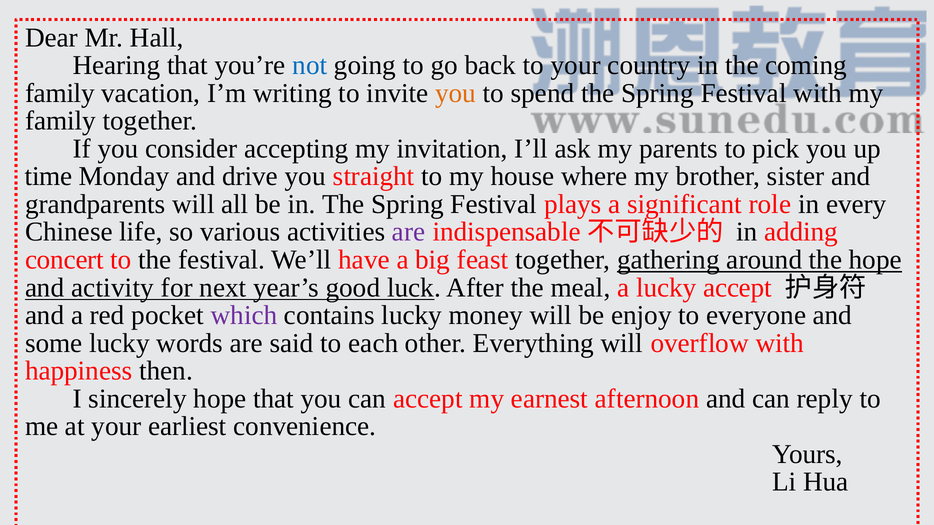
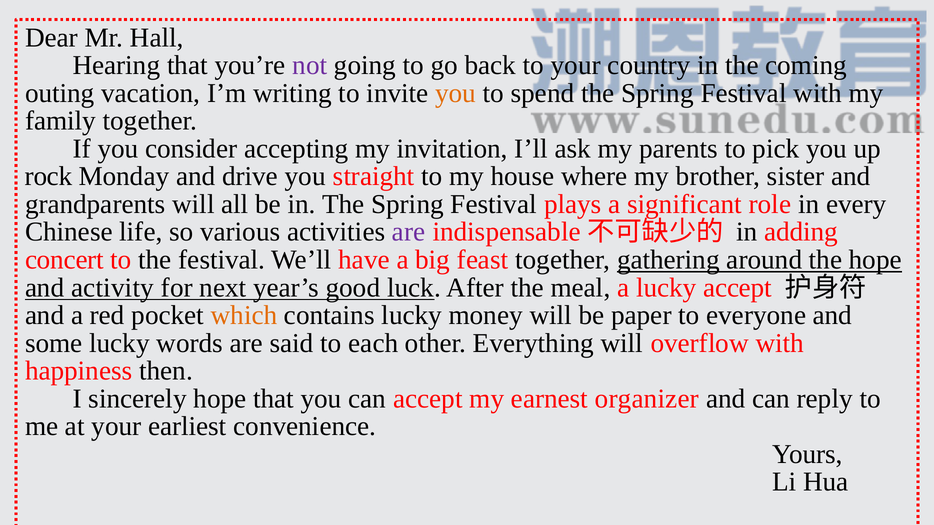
not colour: blue -> purple (310, 65)
family: family -> outing (60, 93)
time: time -> rock (49, 177)
which colour: purple -> orange (244, 316)
enjoy: enjoy -> paper (641, 316)
afternoon: afternoon -> organizer (647, 399)
